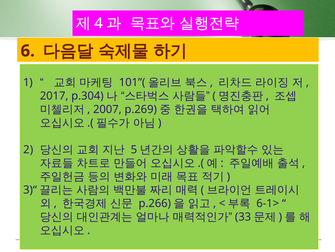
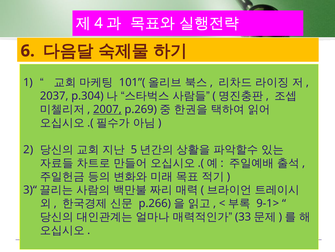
2017: 2017 -> 2037 (54, 96)
2007 underline: none -> present (107, 109)
6-1>: 6-1> -> 9-1> (268, 203)
